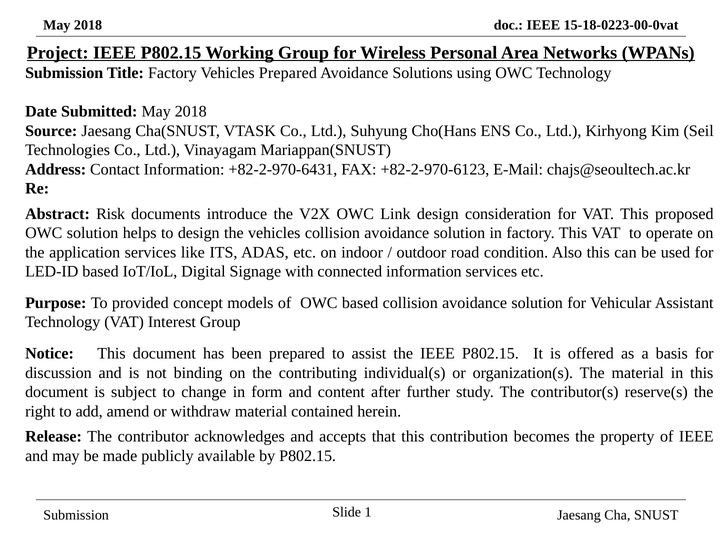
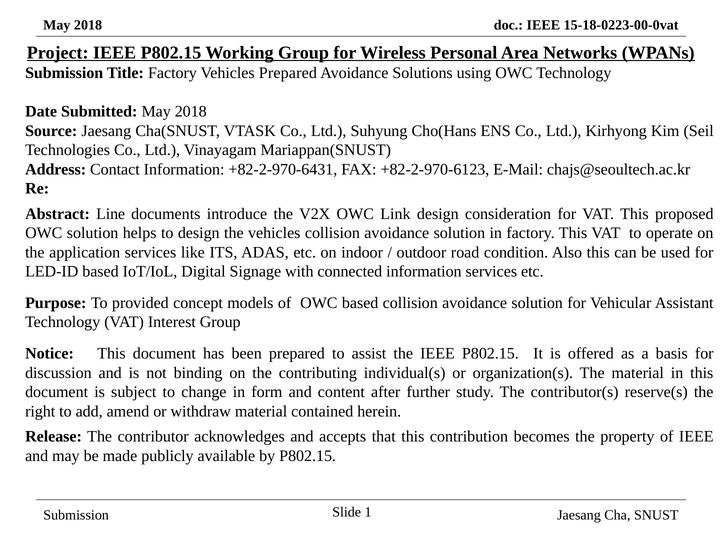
Risk: Risk -> Line (111, 214)
